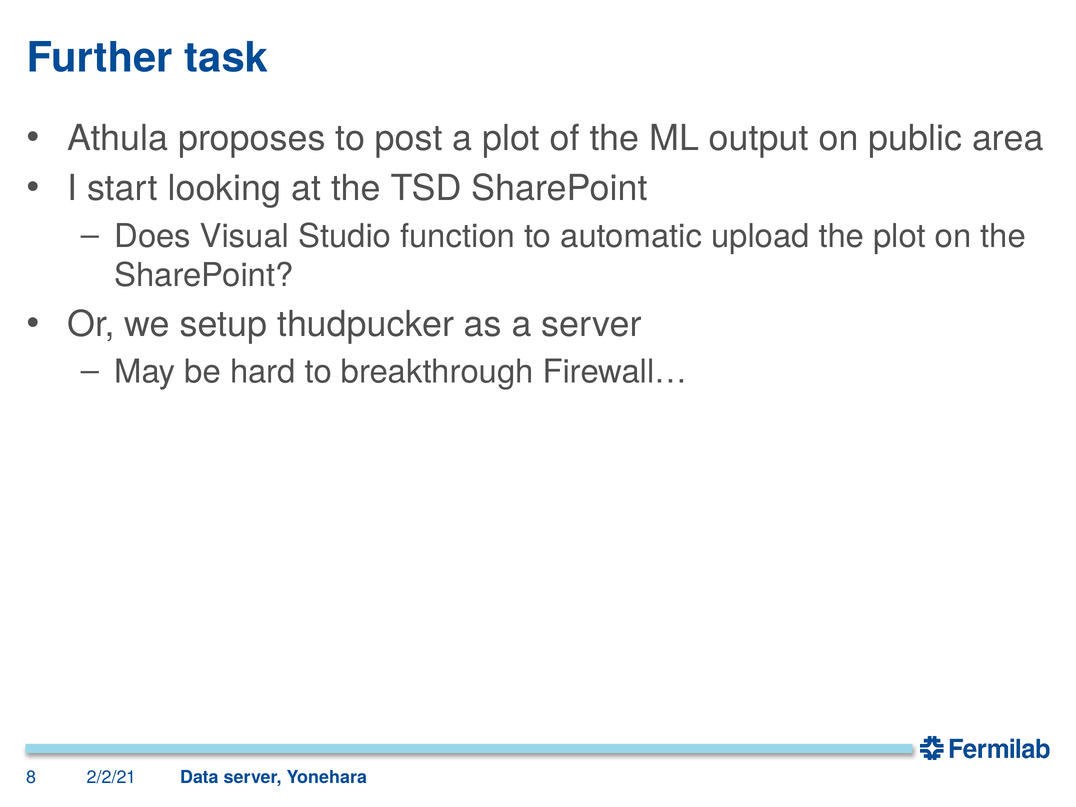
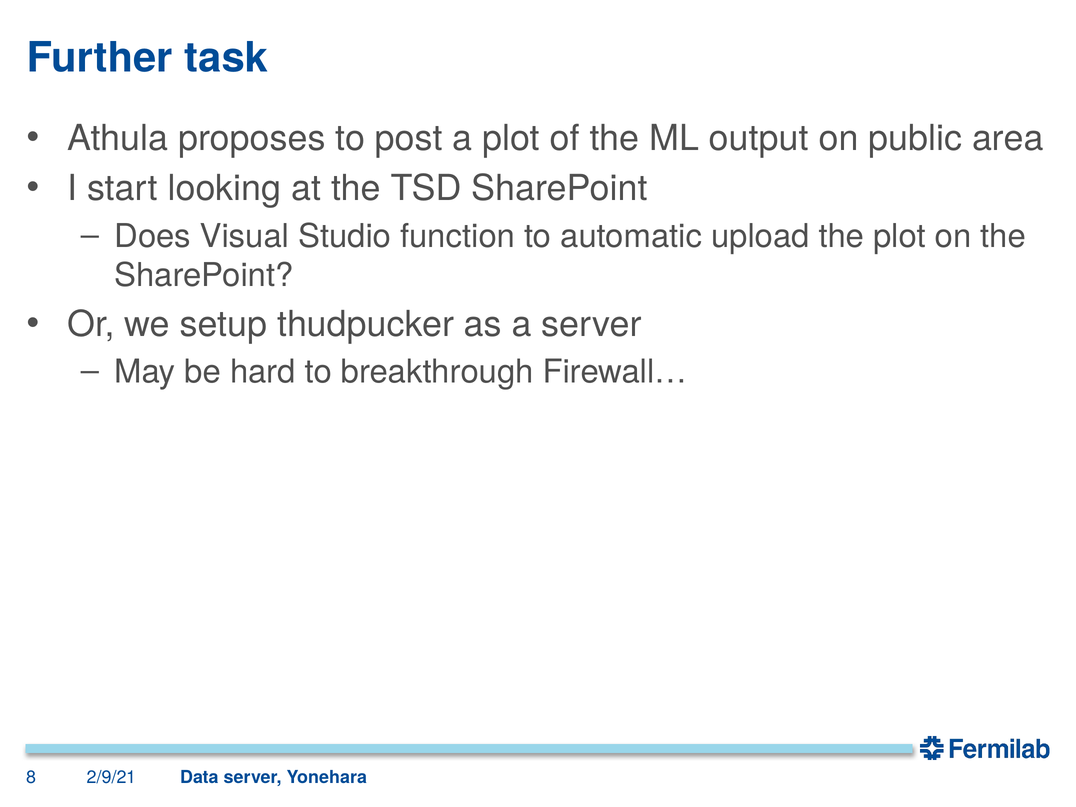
2/2/21: 2/2/21 -> 2/9/21 (112, 777)
